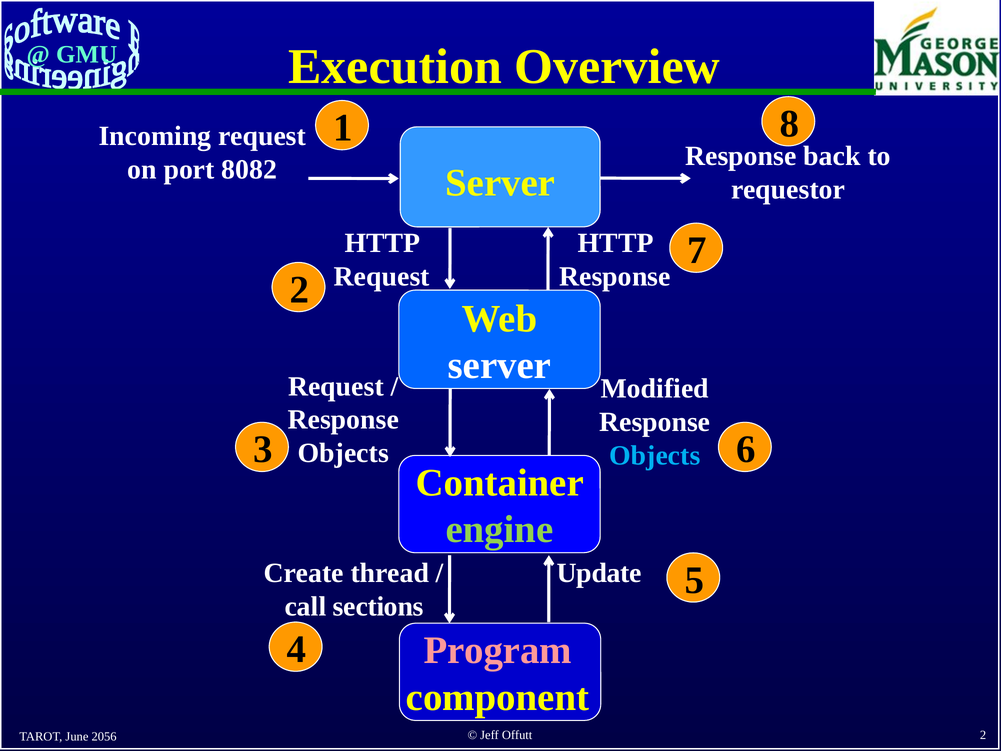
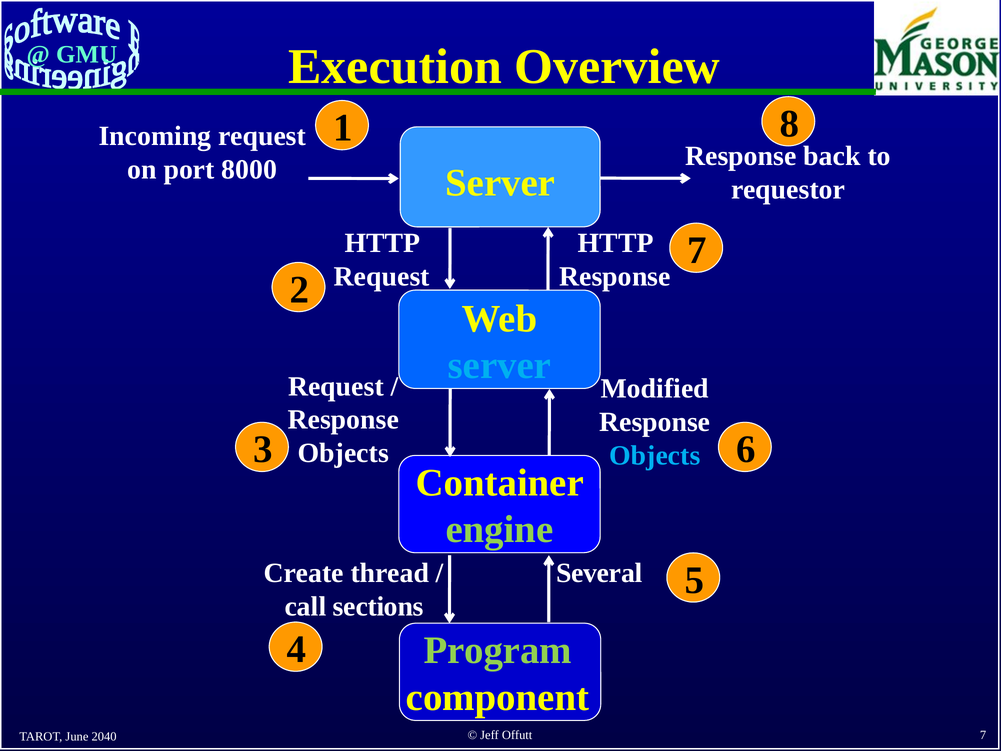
8082: 8082 -> 8000 (249, 170)
server colour: white -> light blue (499, 365)
Update: Update -> Several (599, 573)
Program colour: pink -> light green (498, 650)
2056: 2056 -> 2040 (104, 736)
Offutt 2: 2 -> 7 (983, 735)
